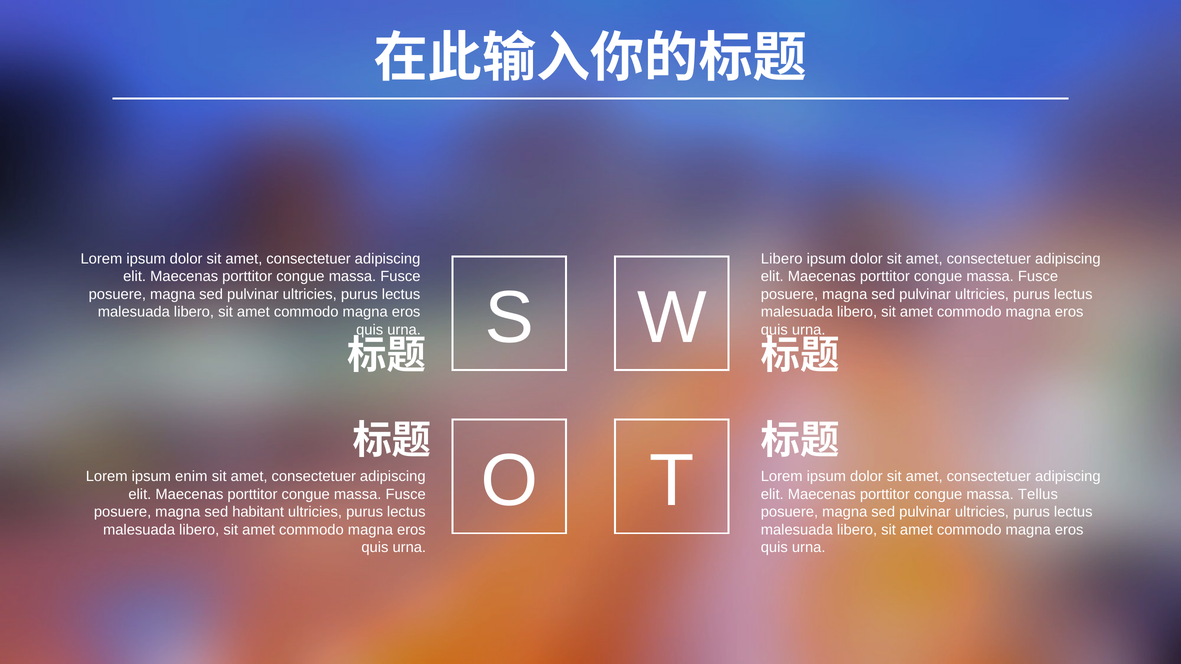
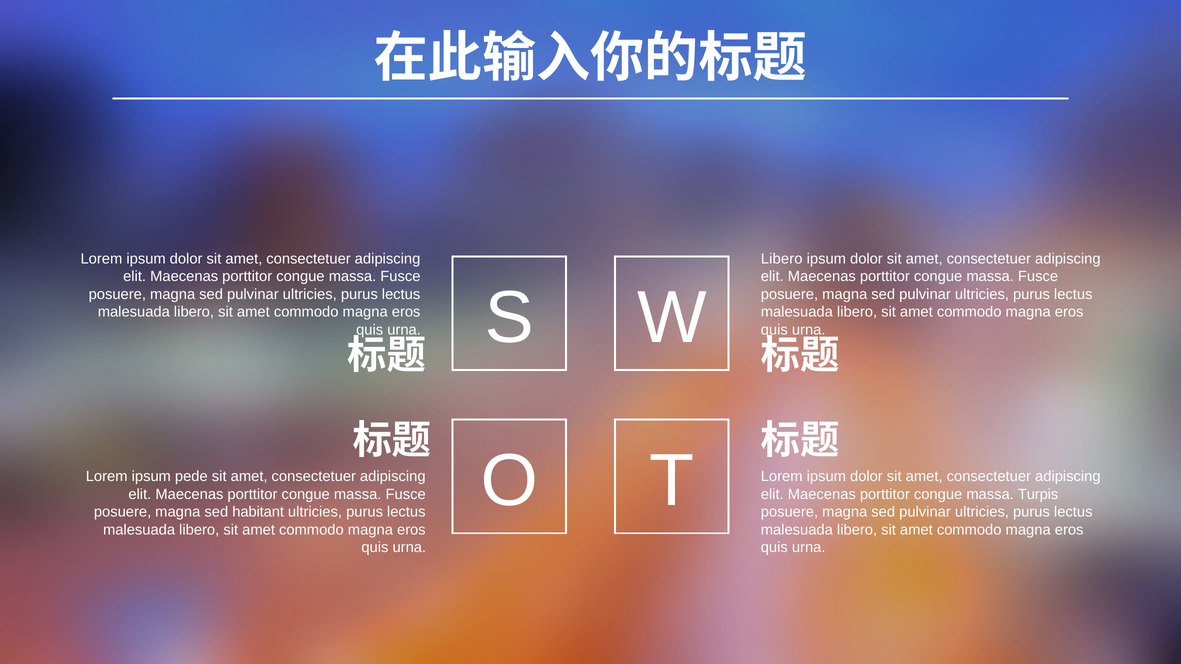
enim: enim -> pede (191, 477)
Tellus: Tellus -> Turpis (1038, 495)
